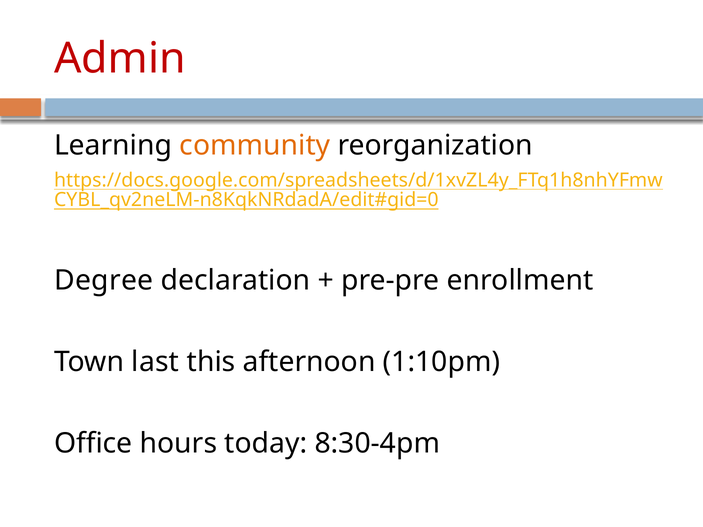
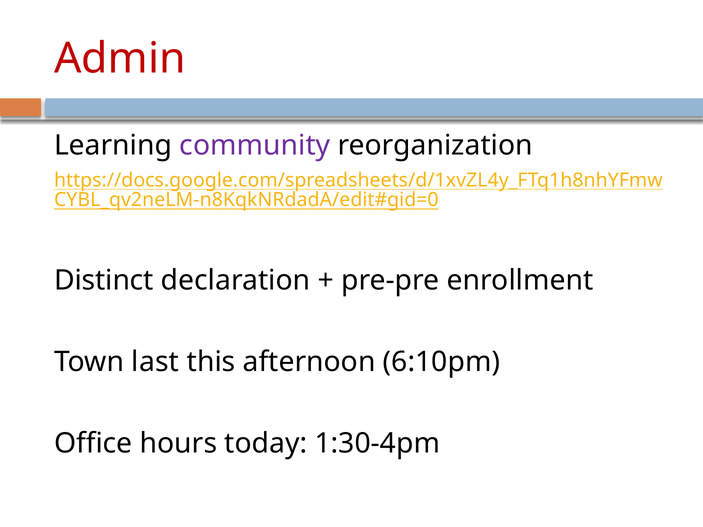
community colour: orange -> purple (255, 145)
Degree: Degree -> Distinct (104, 280)
1:10pm: 1:10pm -> 6:10pm (442, 362)
8:30-4pm: 8:30-4pm -> 1:30-4pm (377, 444)
